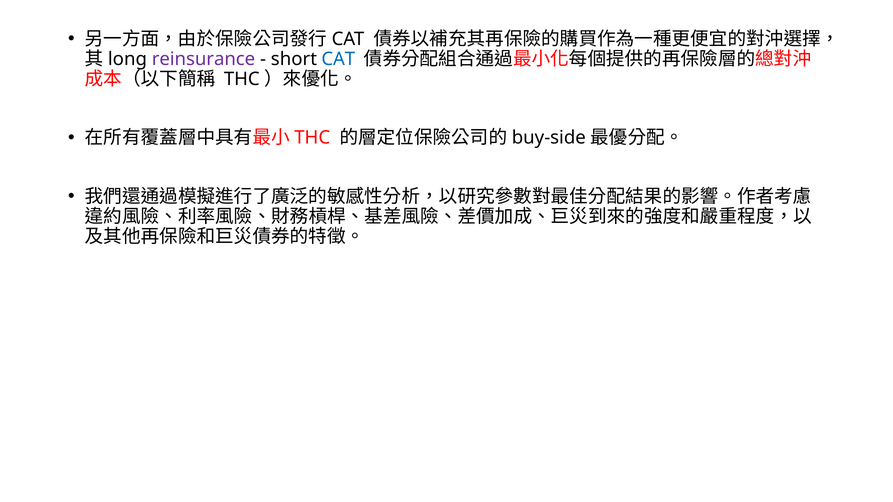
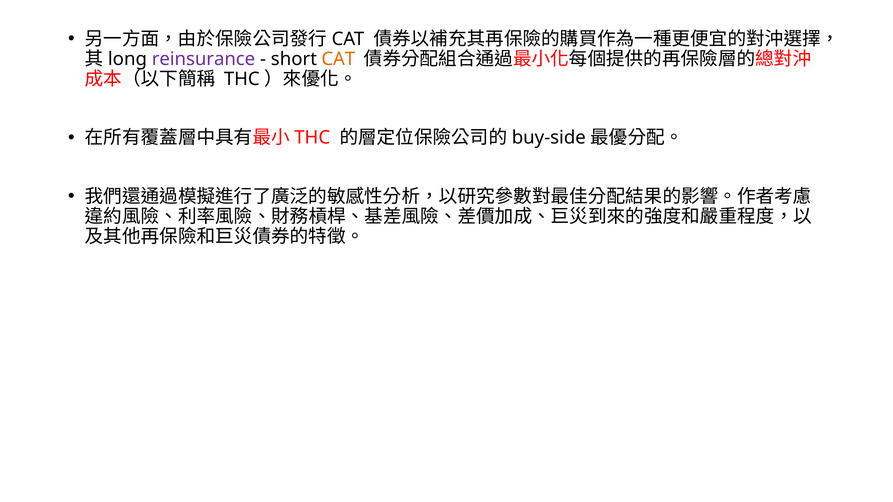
CAT colour: blue -> orange (338, 59)
